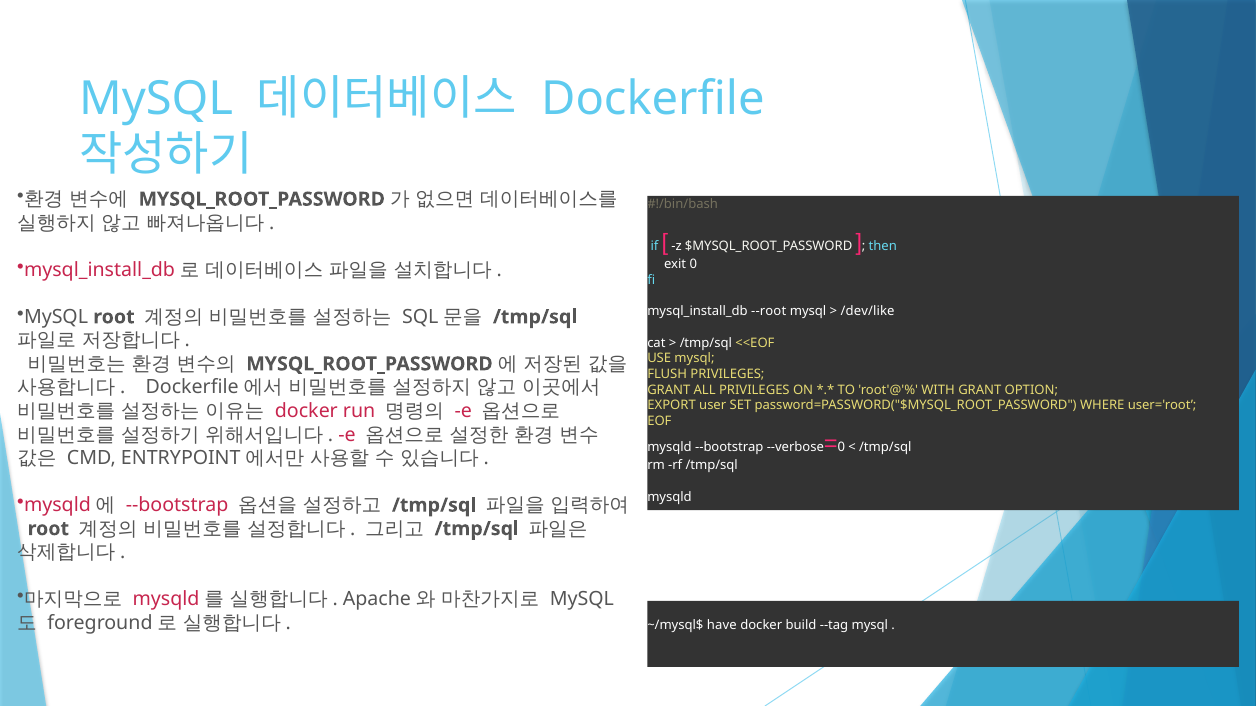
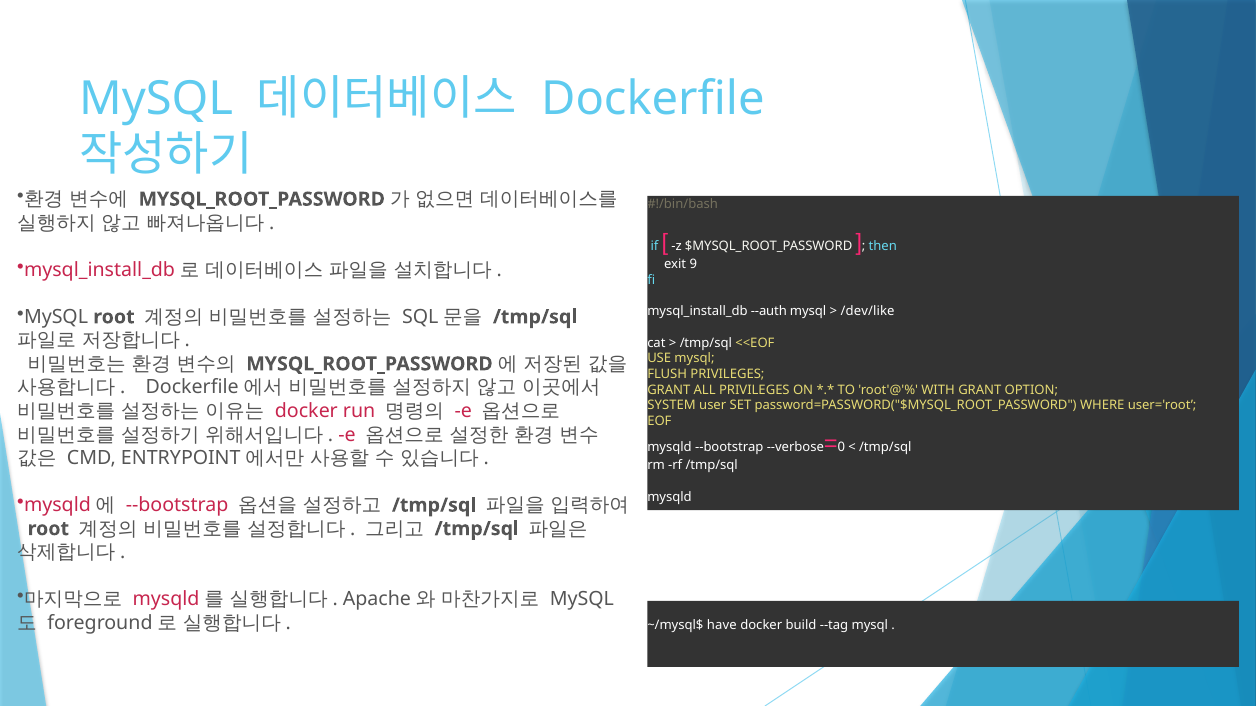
exit 0: 0 -> 9 (693, 264)
--root: --root -> --auth (769, 312)
EXPORT: EXPORT -> SYSTEM (672, 406)
